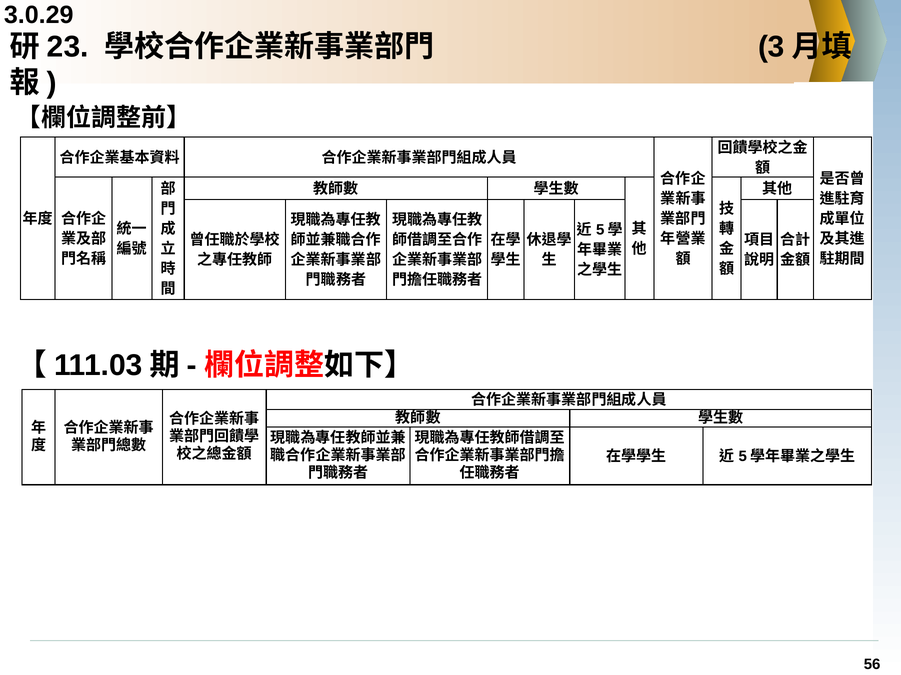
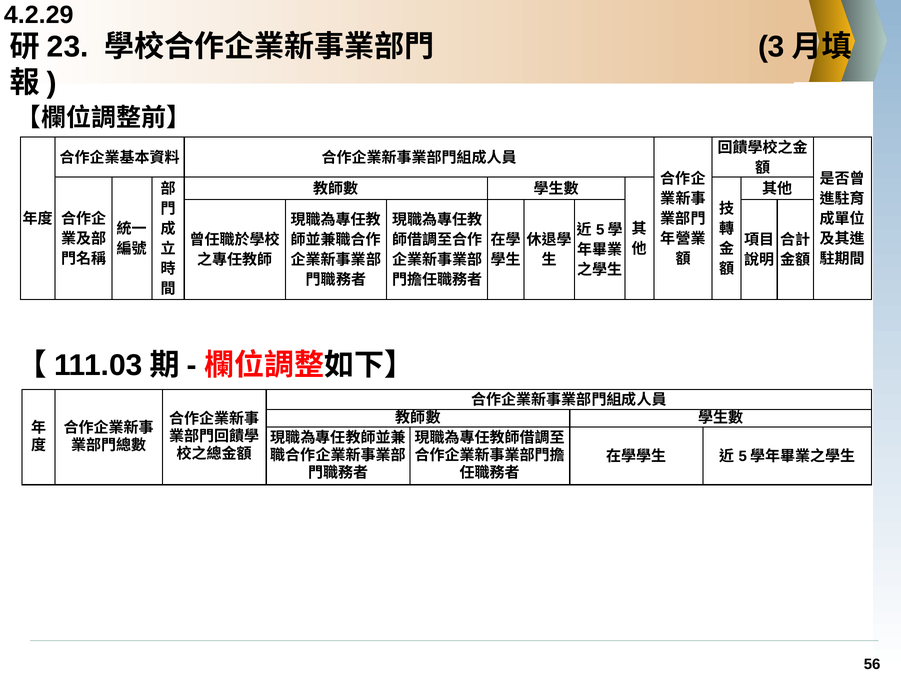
3.0.29: 3.0.29 -> 4.2.29 (39, 15)
